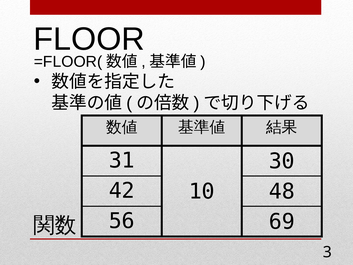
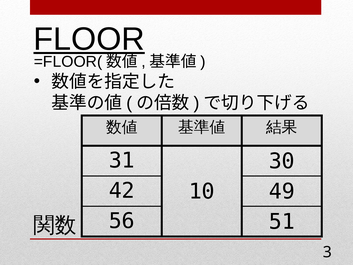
FLOOR underline: none -> present (89, 39)
48: 48 -> 49 (282, 191)
69: 69 -> 51 (282, 222)
